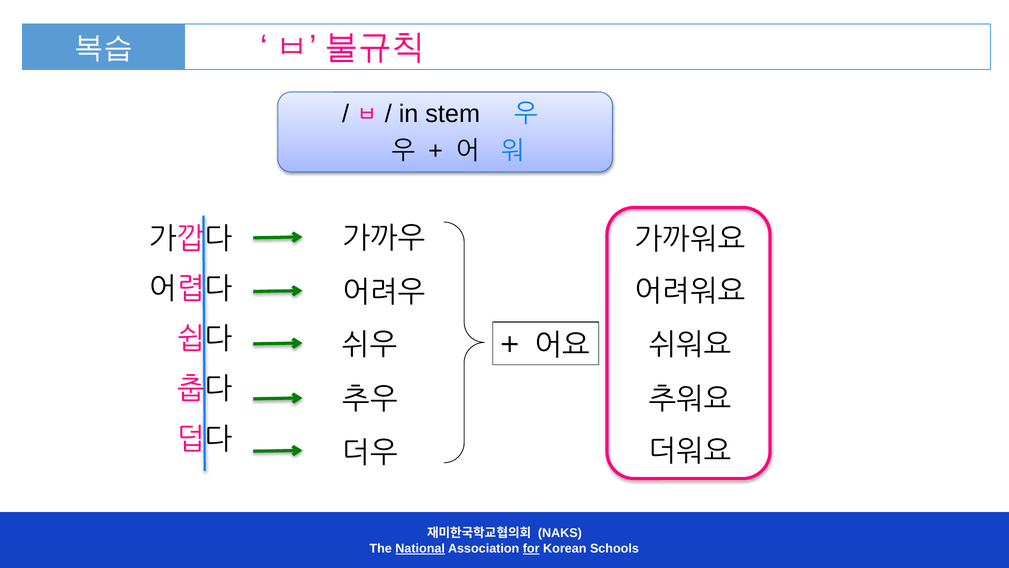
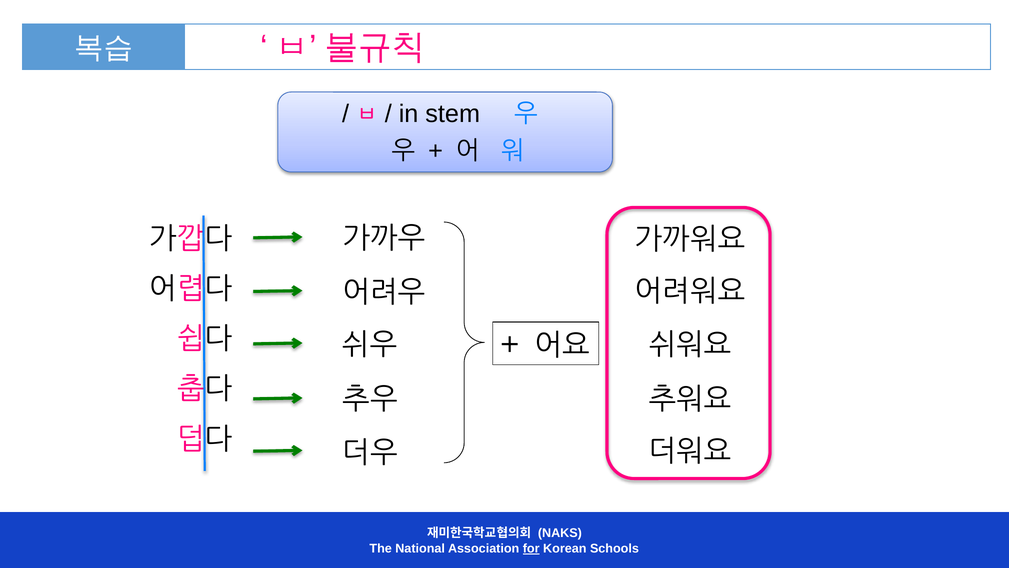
National underline: present -> none (420, 548)
